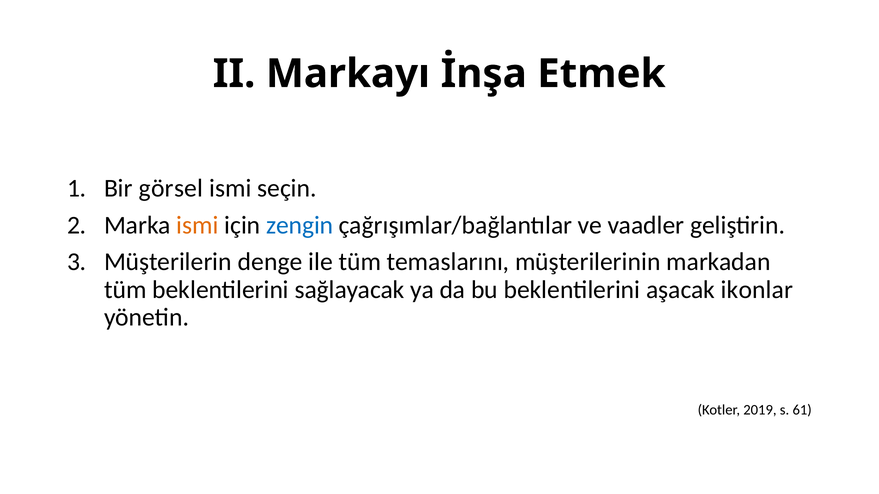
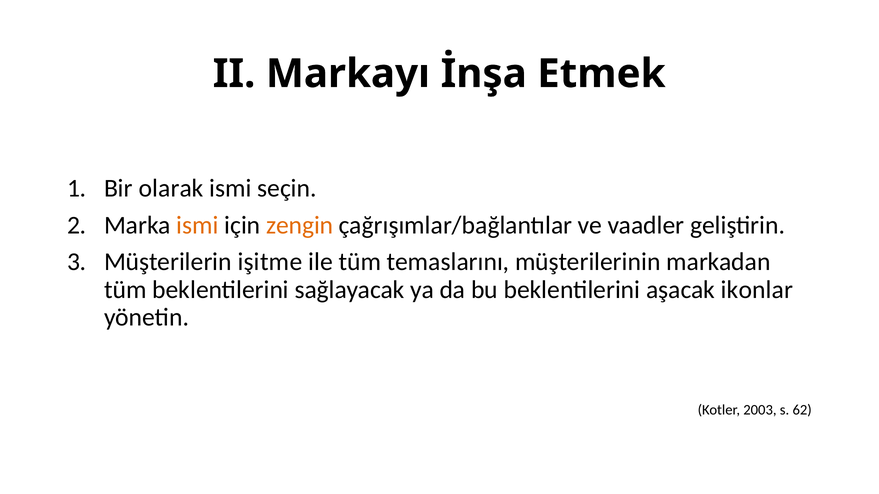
görsel: görsel -> olarak (171, 189)
zengin colour: blue -> orange (300, 225)
denge: denge -> işitme (270, 262)
2019: 2019 -> 2003 (760, 410)
61: 61 -> 62 (802, 410)
